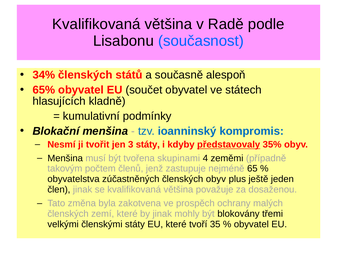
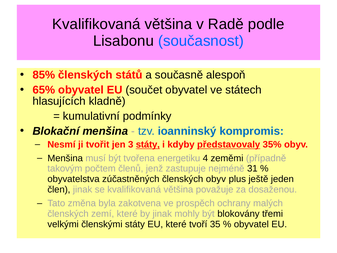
34%: 34% -> 85% (44, 75)
státy underline: none -> present (148, 144)
skupinami: skupinami -> energetiku (179, 158)
65: 65 -> 31 (252, 168)
